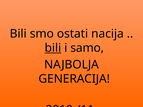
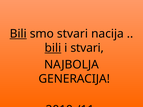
Bili underline: none -> present (18, 34)
smo ostati: ostati -> stvari (72, 34)
i samo: samo -> stvari (87, 48)
